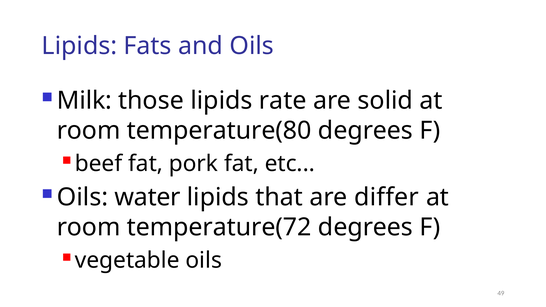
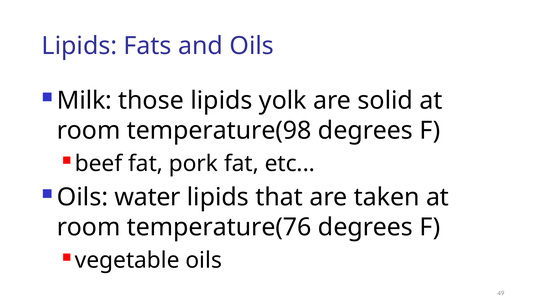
rate: rate -> yolk (283, 101)
temperature(80: temperature(80 -> temperature(98 (219, 131)
differ: differ -> taken (387, 197)
temperature(72: temperature(72 -> temperature(76 (219, 227)
